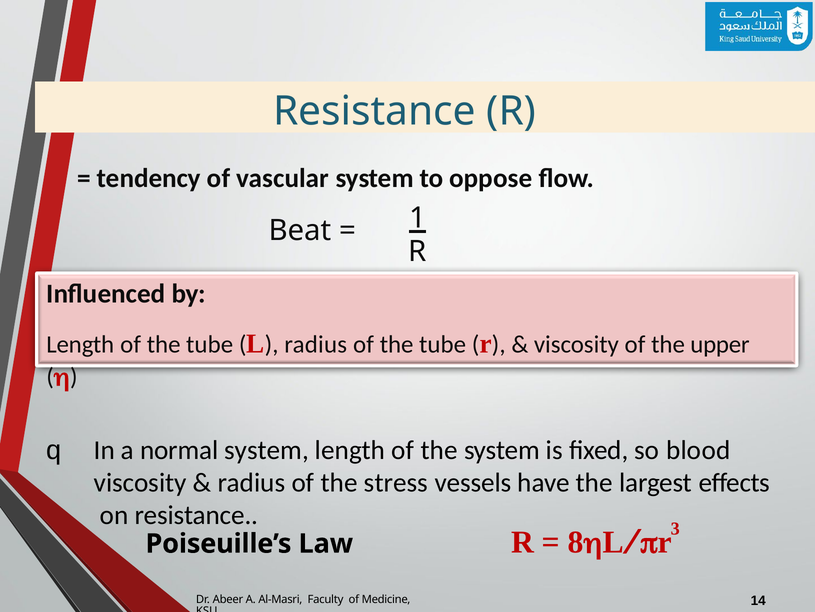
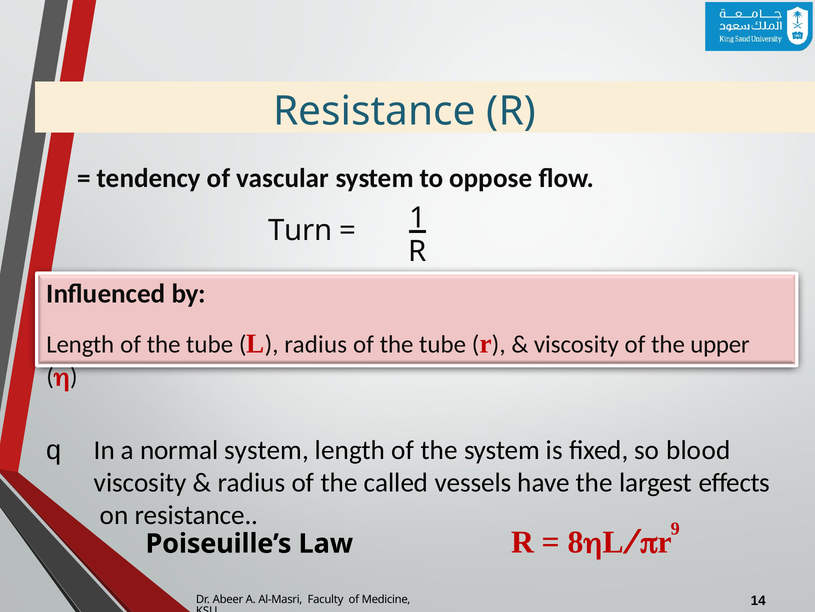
Beat: Beat -> Turn (300, 230)
stress: stress -> called (396, 482)
3: 3 -> 9 (675, 528)
